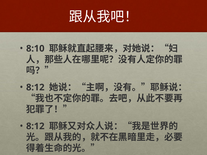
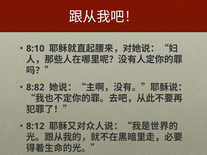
8:12: 8:12 -> 8:82 (35, 87)
